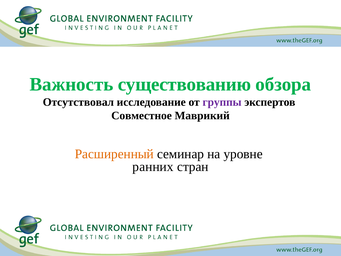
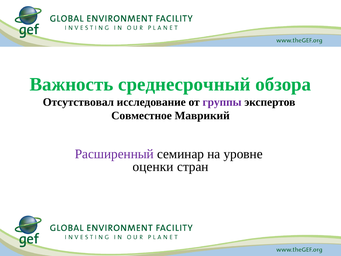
существованию: существованию -> среднесрочный (184, 84)
Расширенный colour: orange -> purple (114, 154)
ранних: ранних -> оценки (153, 167)
